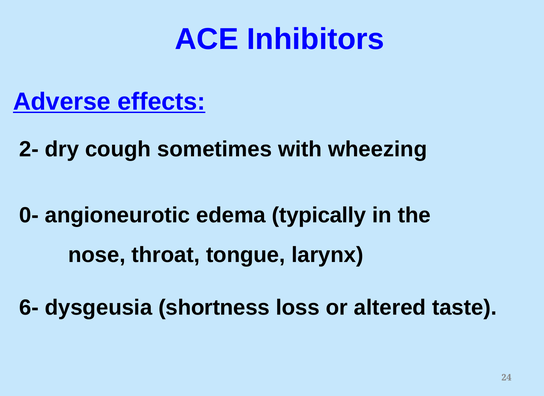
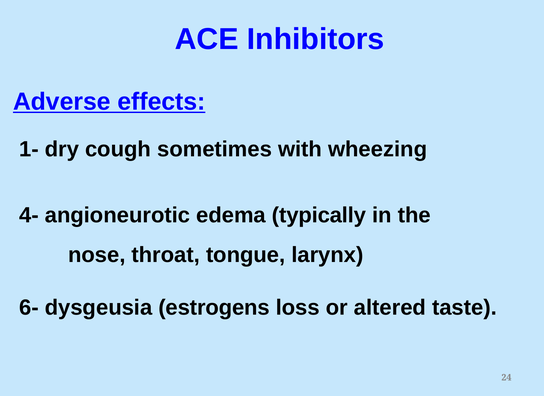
2-: 2- -> 1- (29, 149)
0-: 0- -> 4- (29, 215)
shortness: shortness -> estrogens (214, 307)
